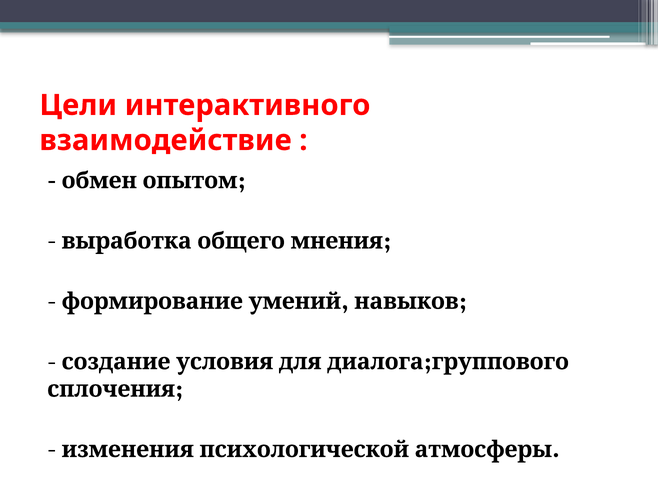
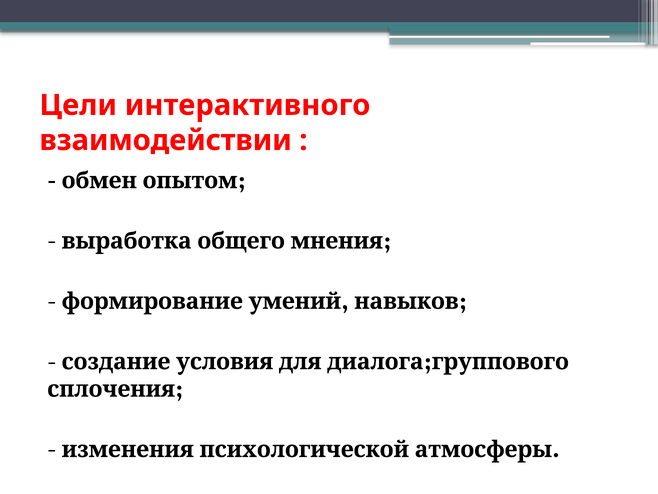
взаимодействие: взаимодействие -> взаимодействии (166, 140)
